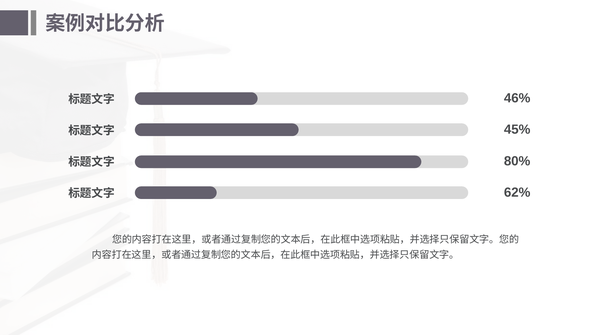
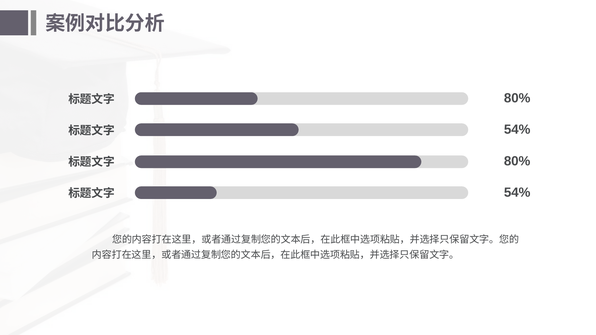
46%: 46% -> 80% (517, 98)
45%: 45% -> 54% (517, 130)
62%: 62% -> 54% (517, 193)
